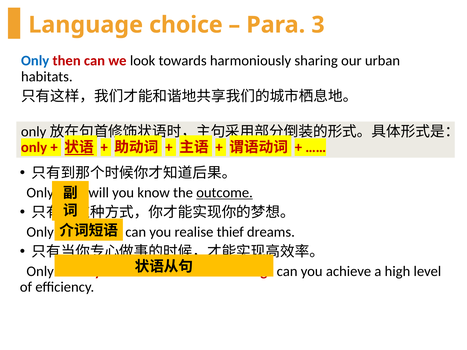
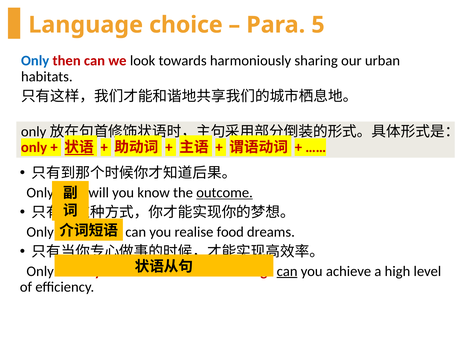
3: 3 -> 5 (318, 25)
thief: thief -> food (230, 232)
can underline: none -> present (287, 272)
